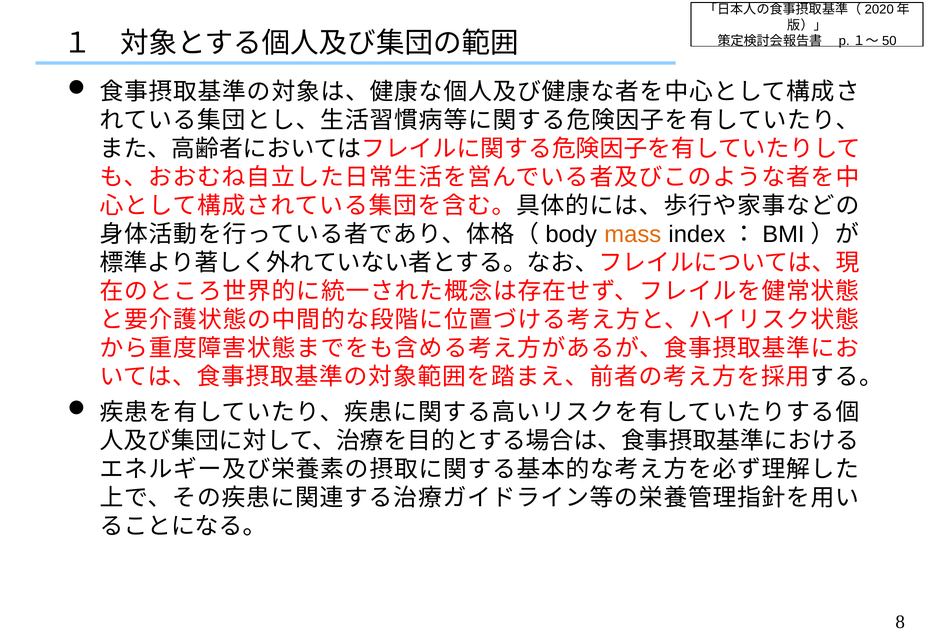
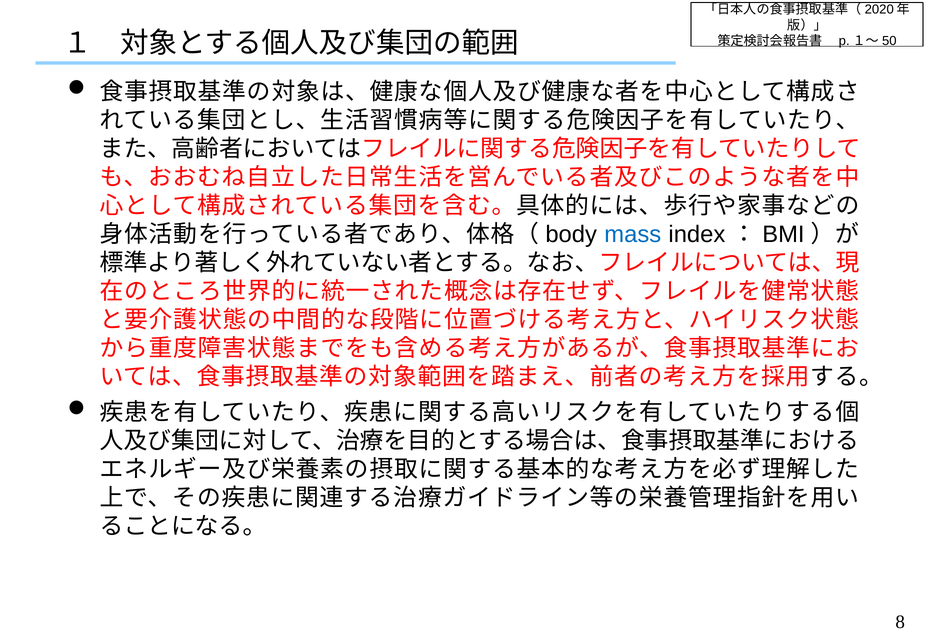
mass colour: orange -> blue (633, 235)
